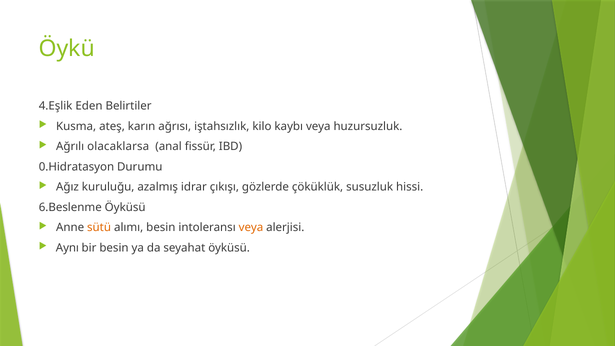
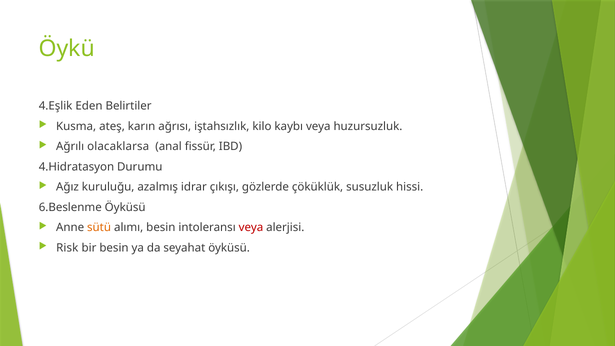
0.Hidratasyon: 0.Hidratasyon -> 4.Hidratasyon (76, 167)
veya colour: orange -> red (251, 228)
Aynı: Aynı -> Risk (67, 248)
